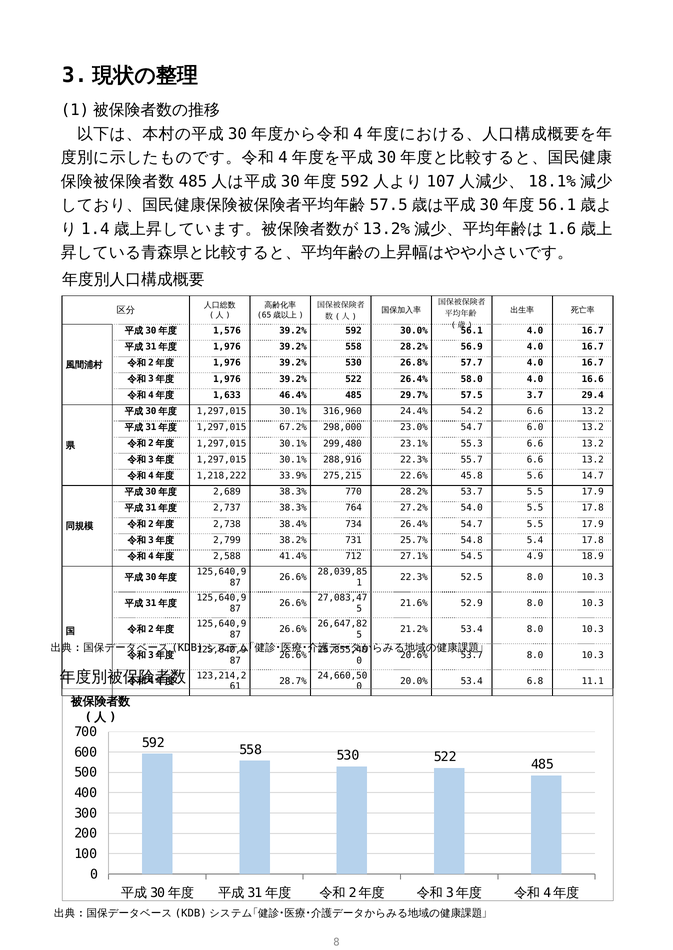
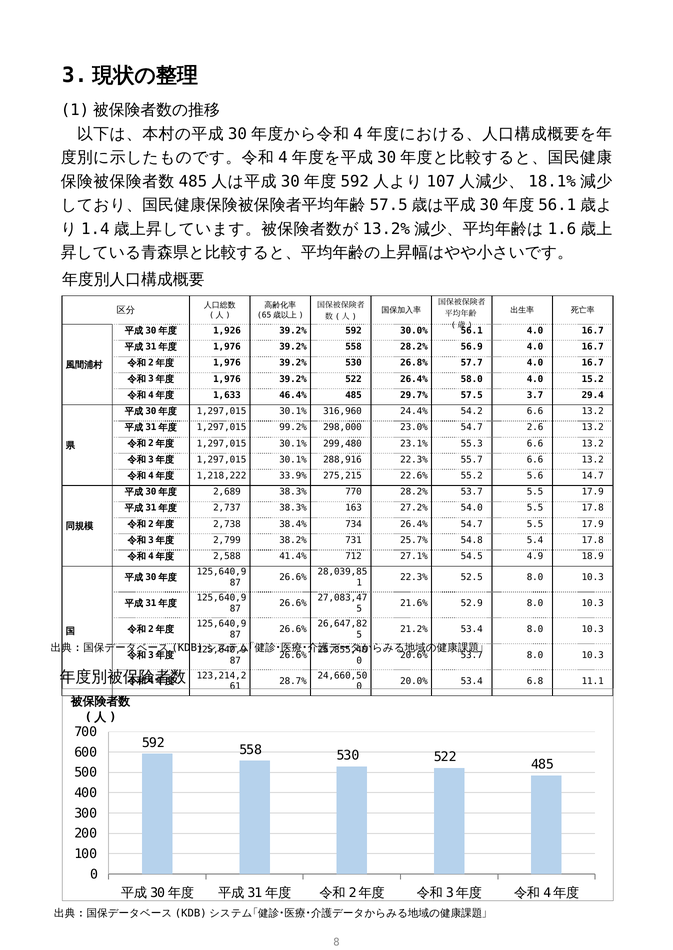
1,576: 1,576 -> 1,926 (227, 330)
16.6: 16.6 -> 15.2 (593, 379)
67.2%: 67.2% -> 99.2% (293, 427)
6.0: 6.0 -> 2.6 (535, 427)
45.8: 45.8 -> 55.2 (472, 476)
764: 764 -> 163 (354, 508)
